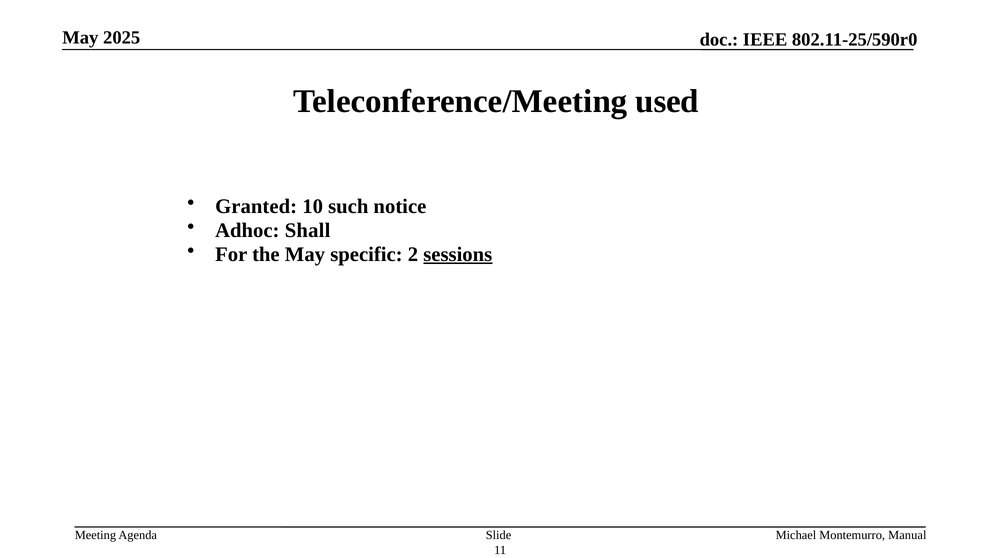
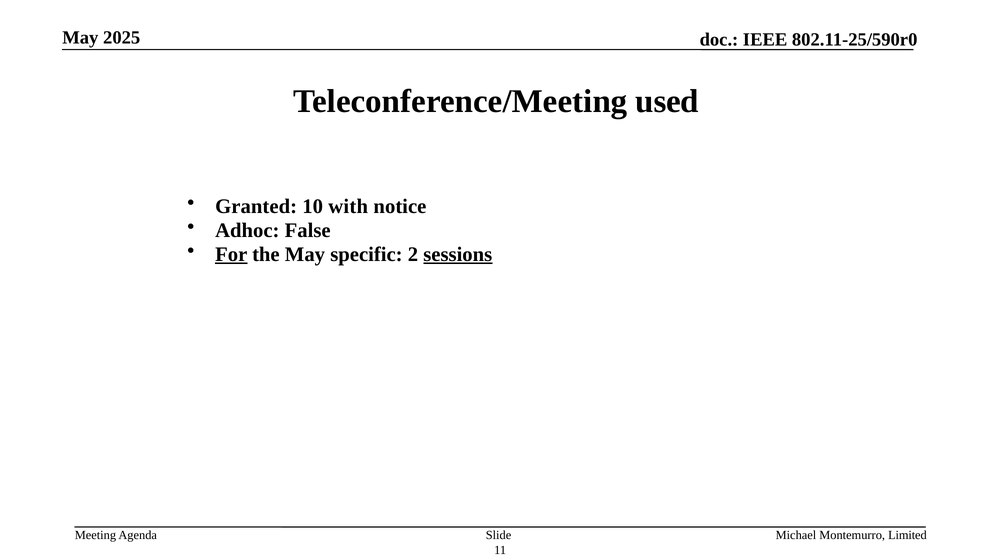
such: such -> with (348, 206)
Shall: Shall -> False (308, 230)
For underline: none -> present (231, 254)
Manual: Manual -> Limited (907, 535)
